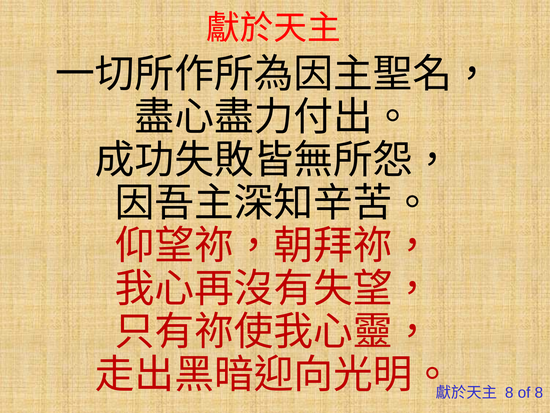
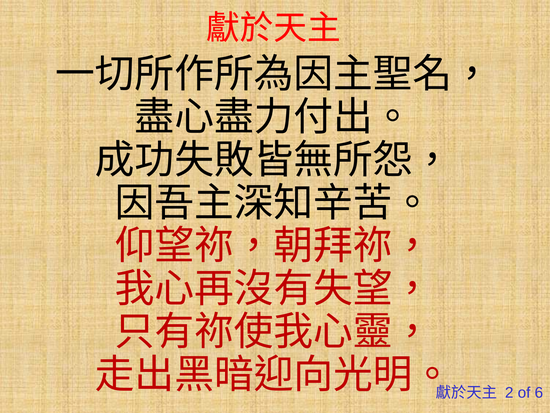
8: 8 -> 2 (509, 392)
of 8: 8 -> 6 (539, 392)
